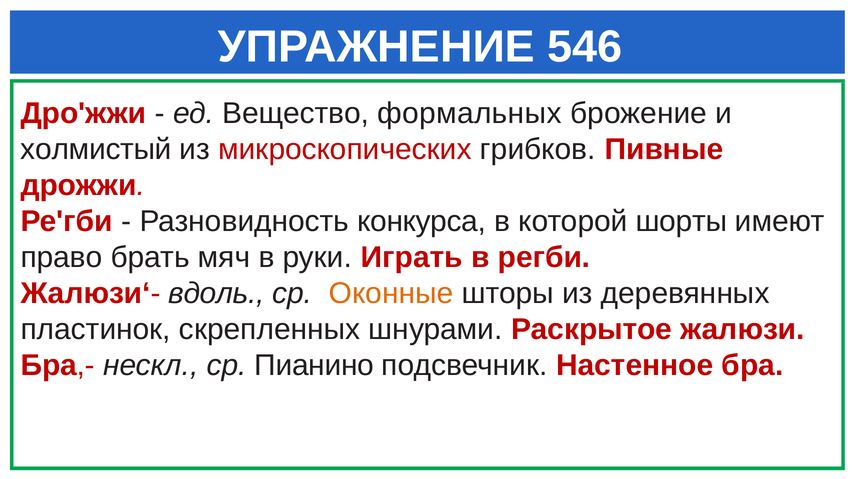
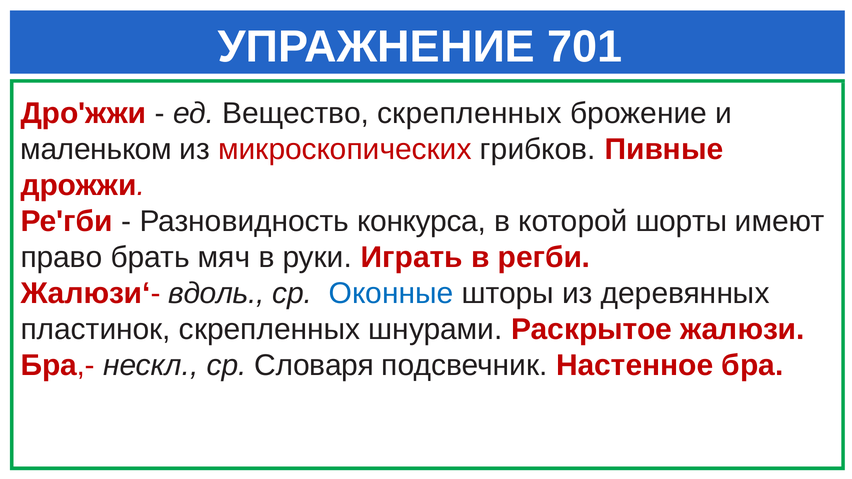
546: 546 -> 701 (585, 47)
Вещество формальных: формальных -> скрепленных (469, 113)
холмистый: холмистый -> маленьком (96, 149)
Оконные colour: orange -> blue (391, 294)
Пианино: Пианино -> Словаря (314, 366)
